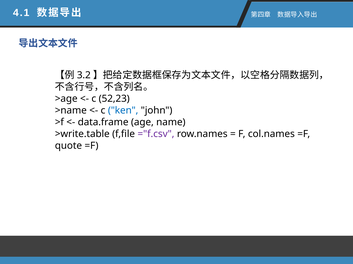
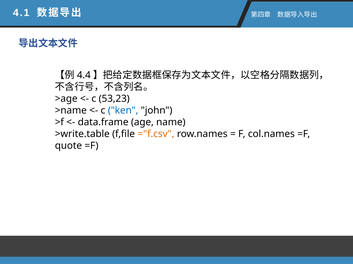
3.2: 3.2 -> 4.4 (84, 75)
52,23: 52,23 -> 53,23 (114, 99)
="f.csv colour: purple -> orange (156, 134)
